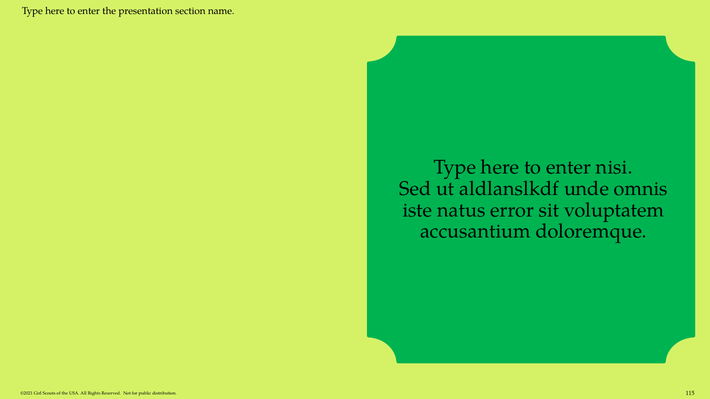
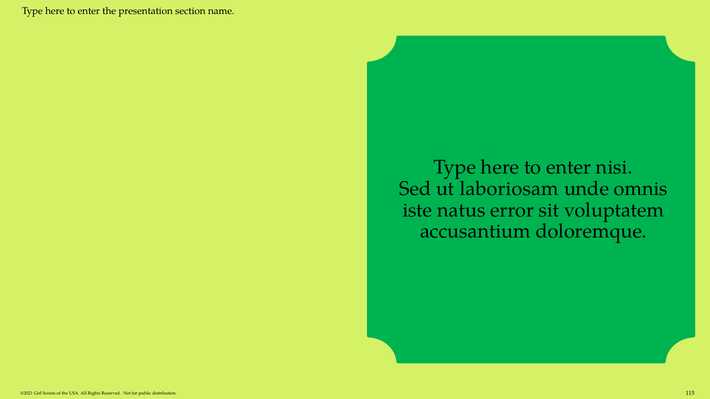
aldlanslkdf: aldlanslkdf -> laboriosam (509, 189)
